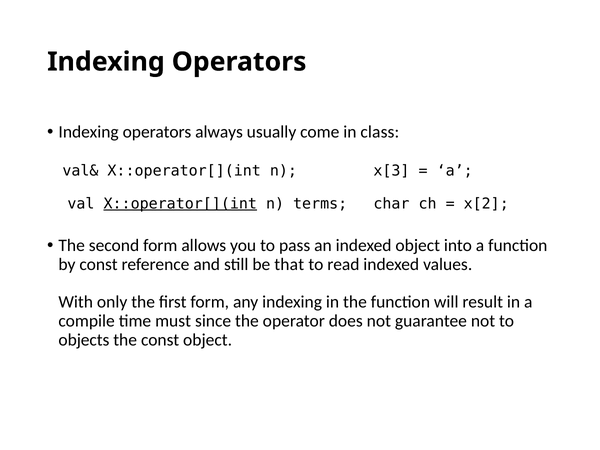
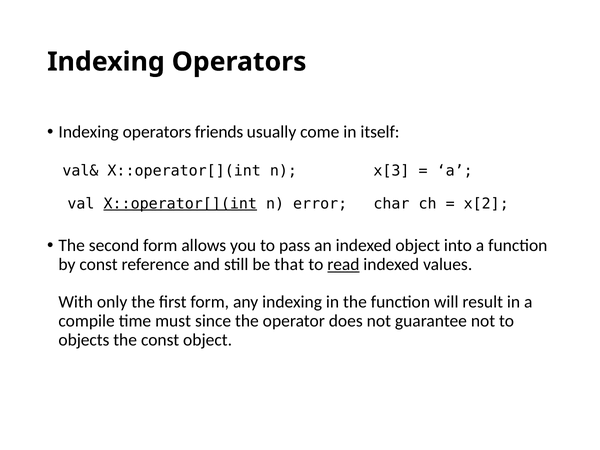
always: always -> friends (219, 132)
class: class -> itself (380, 132)
terms: terms -> error (320, 204)
read underline: none -> present (343, 264)
